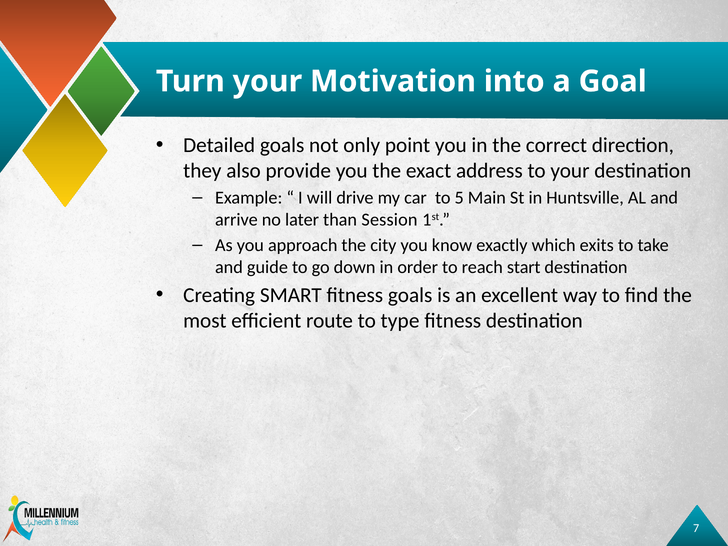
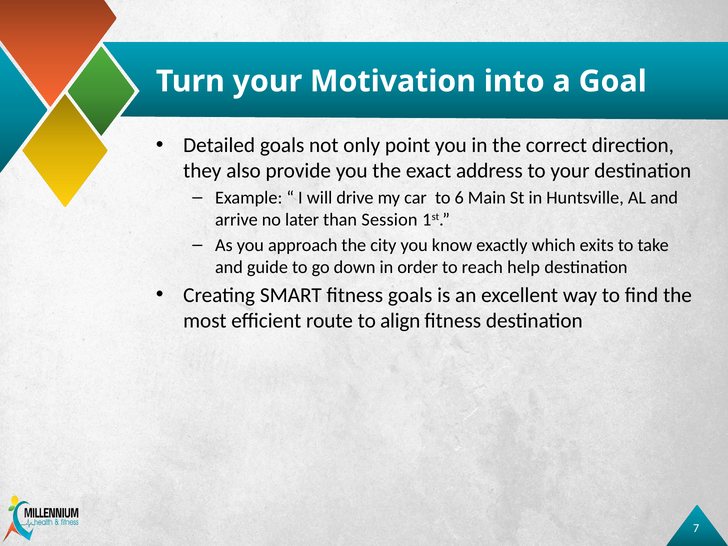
5: 5 -> 6 (459, 198)
start: start -> help (524, 267)
type: type -> align (400, 321)
